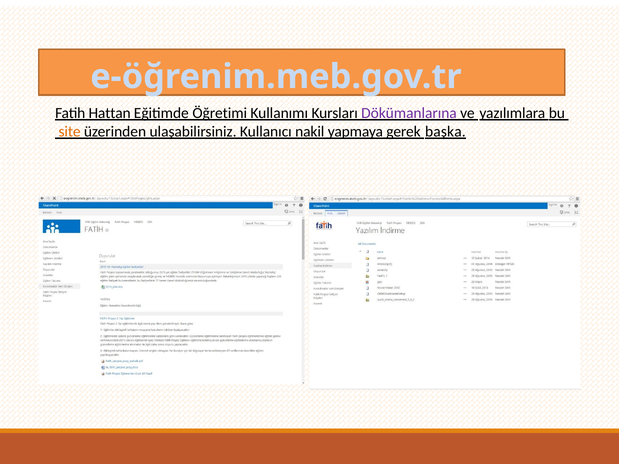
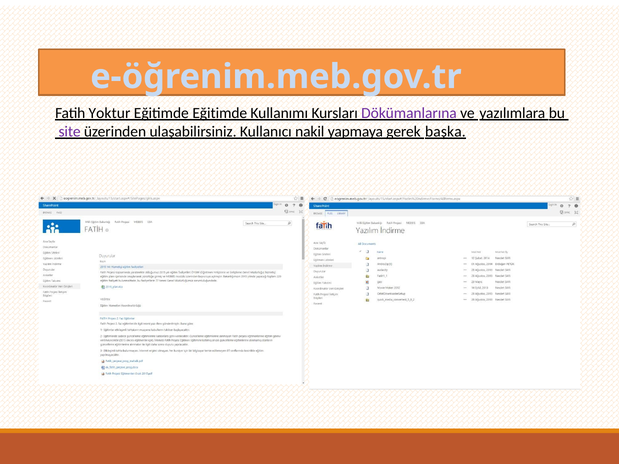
Hattan: Hattan -> Yoktur (109, 113)
Eğitimde Öğretimi: Öğretimi -> Eğitimde (220, 113)
site colour: orange -> purple (70, 132)
